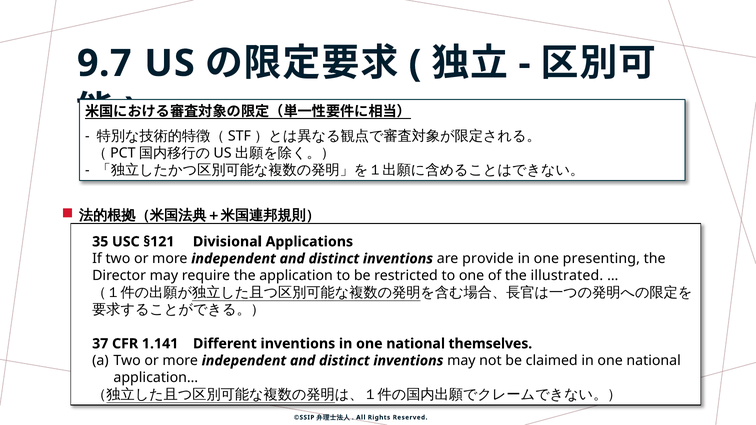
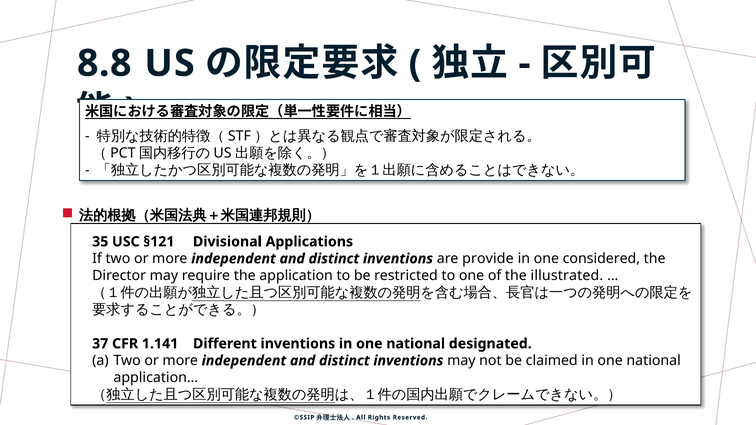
9.7: 9.7 -> 8.8 (104, 63)
presenting: presenting -> considered (601, 259)
themselves: themselves -> designated (490, 344)
